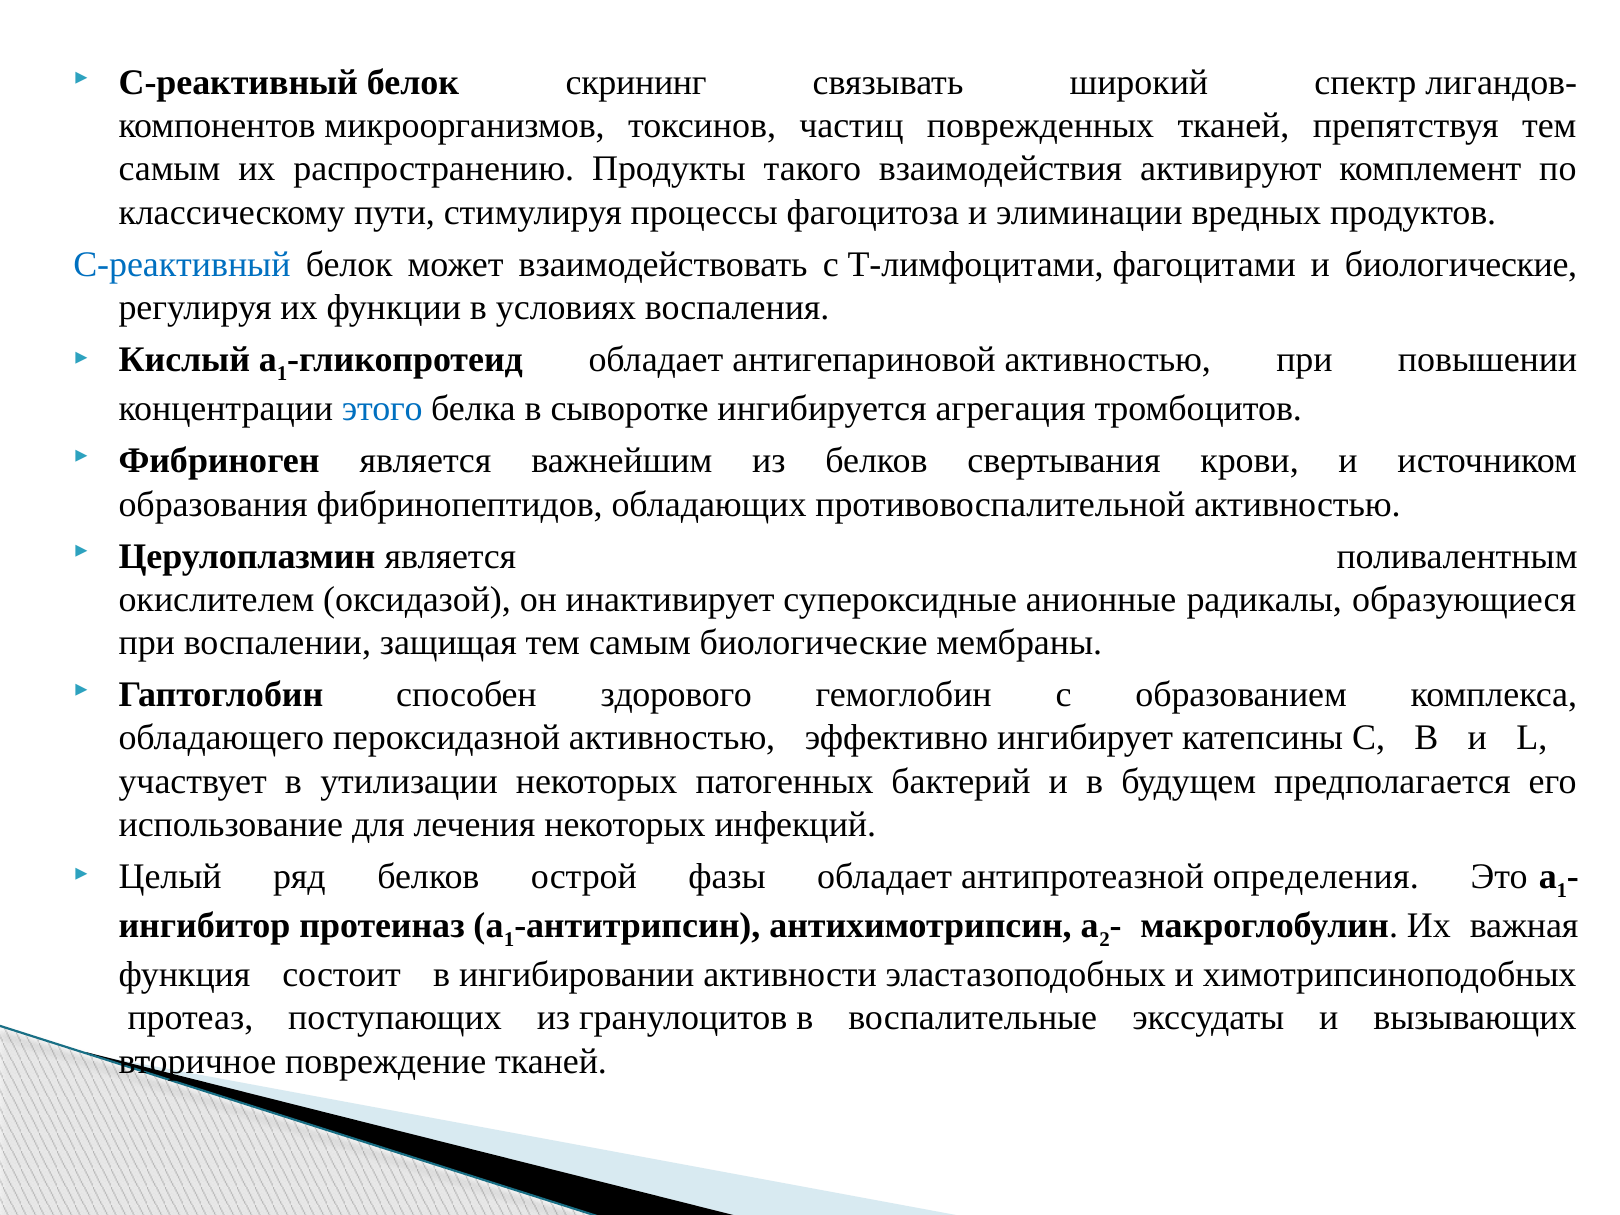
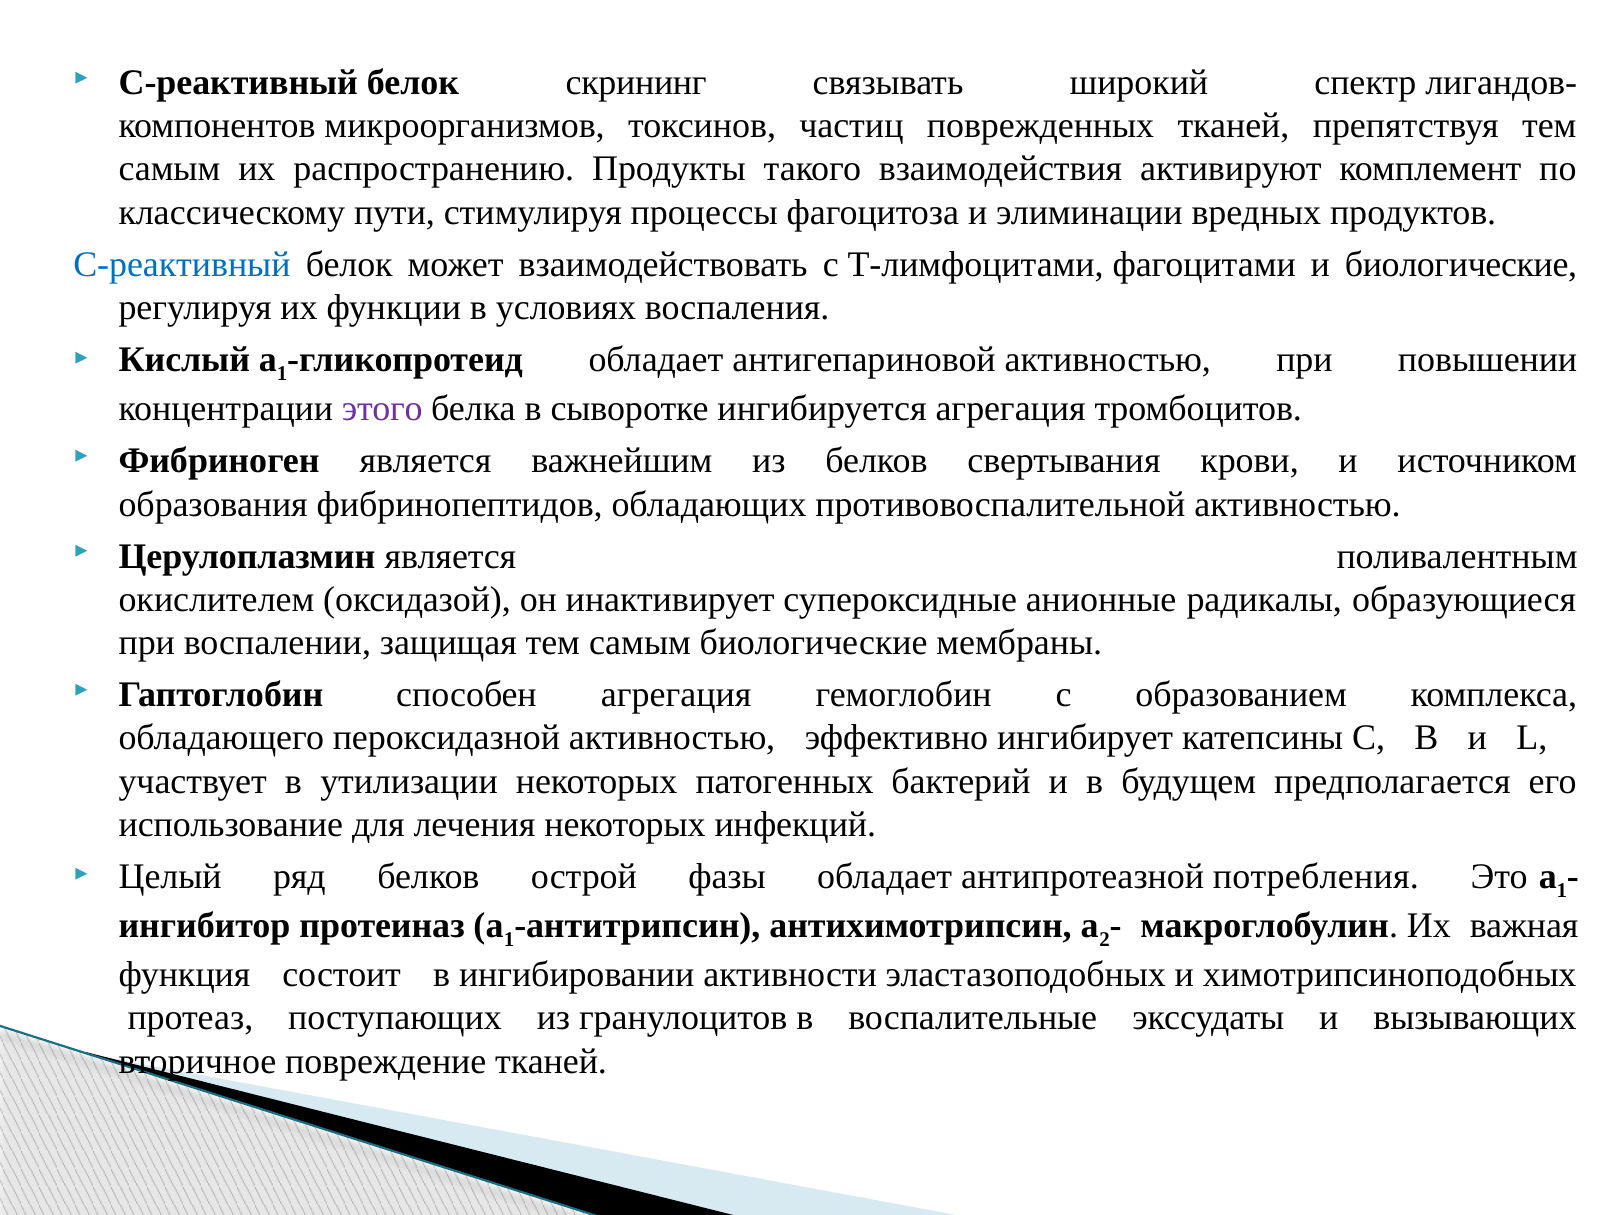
этого colour: blue -> purple (382, 409)
способен здорового: здорового -> агрегация (676, 695)
определения: определения -> потребления (1316, 877)
